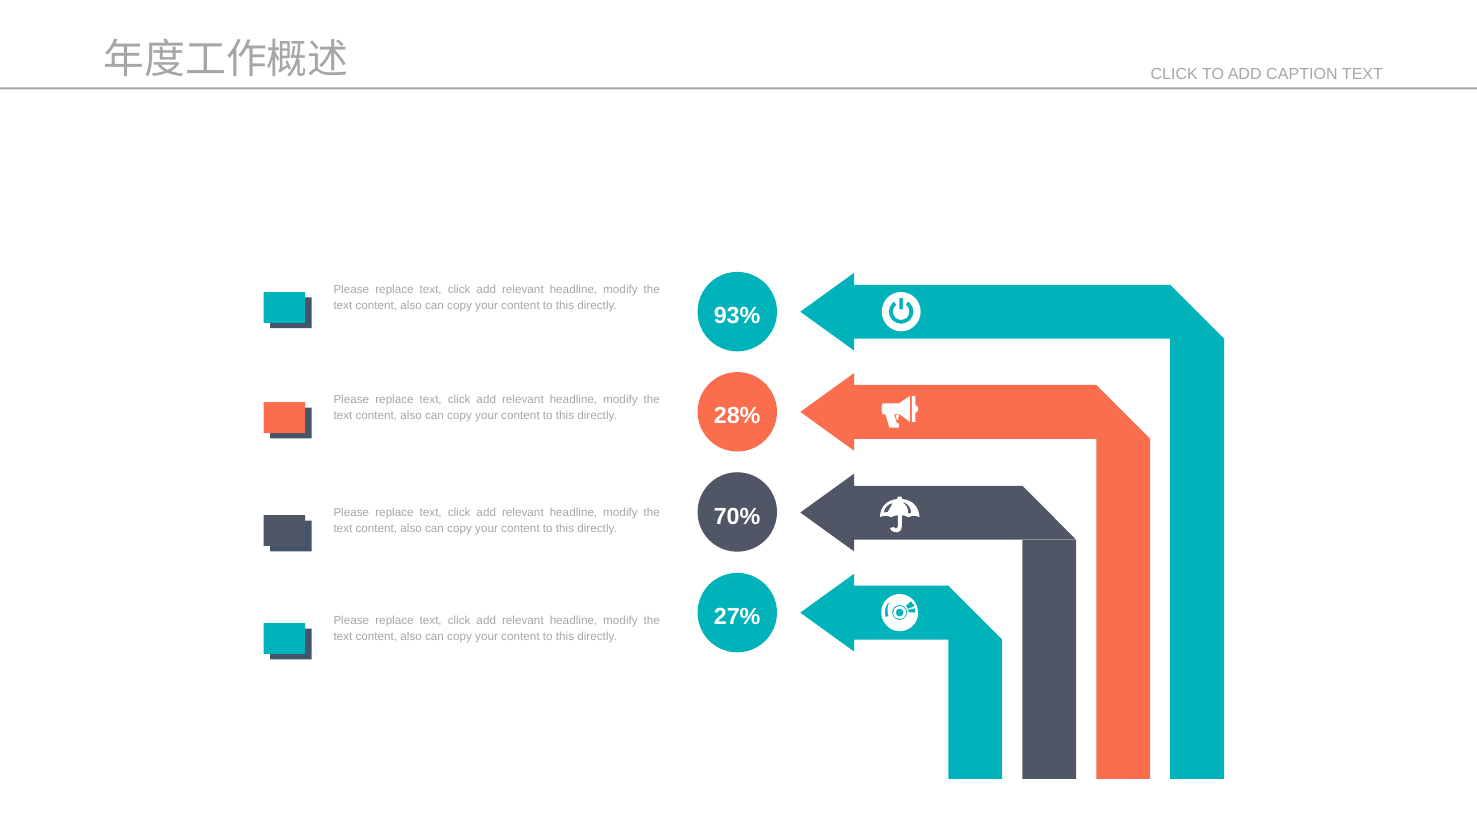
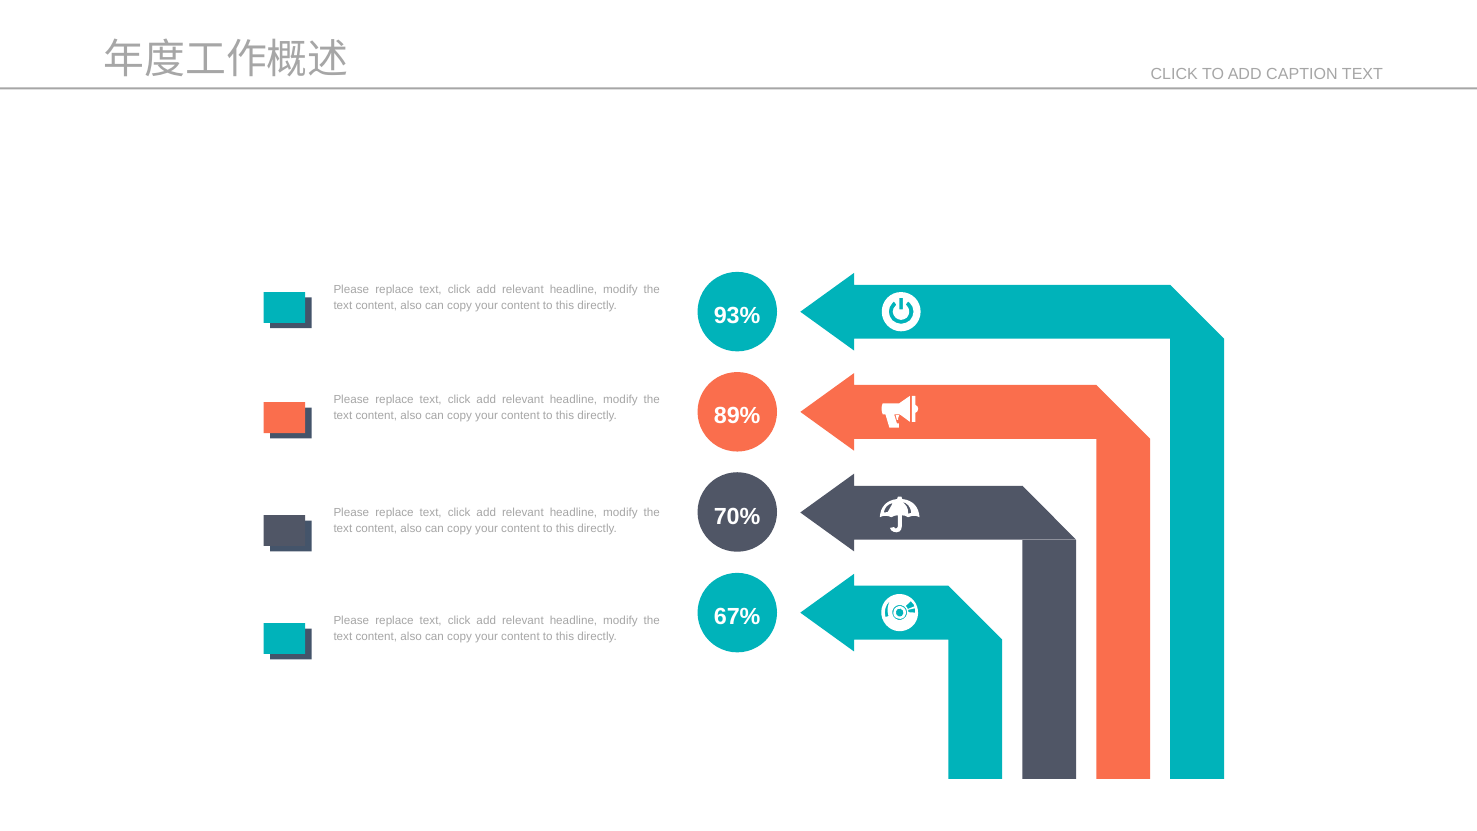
28%: 28% -> 89% (737, 416)
27%: 27% -> 67% (737, 617)
